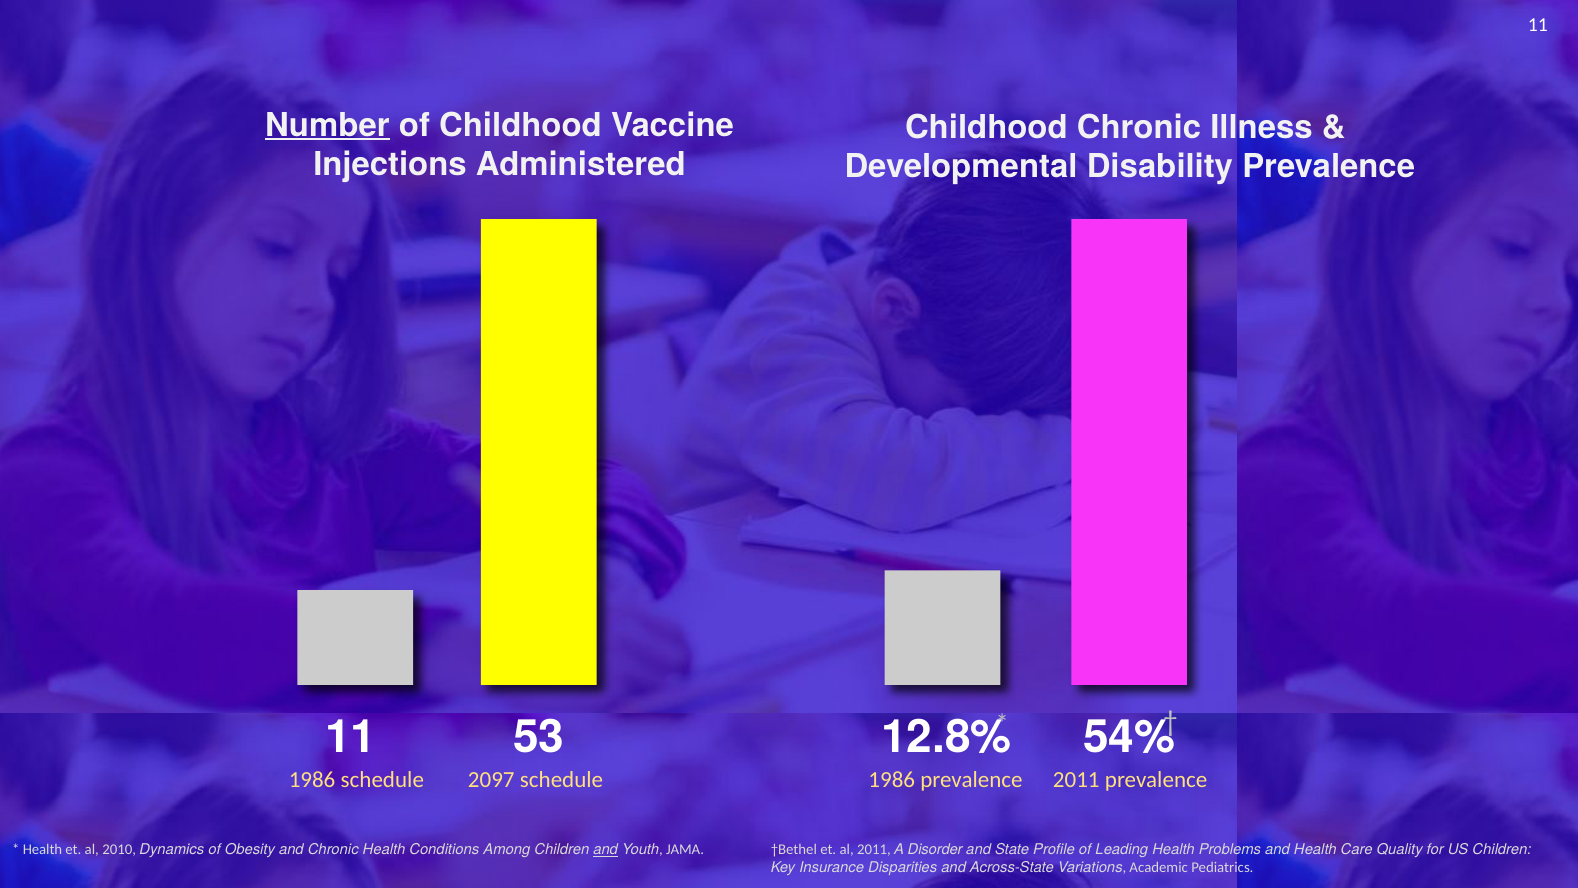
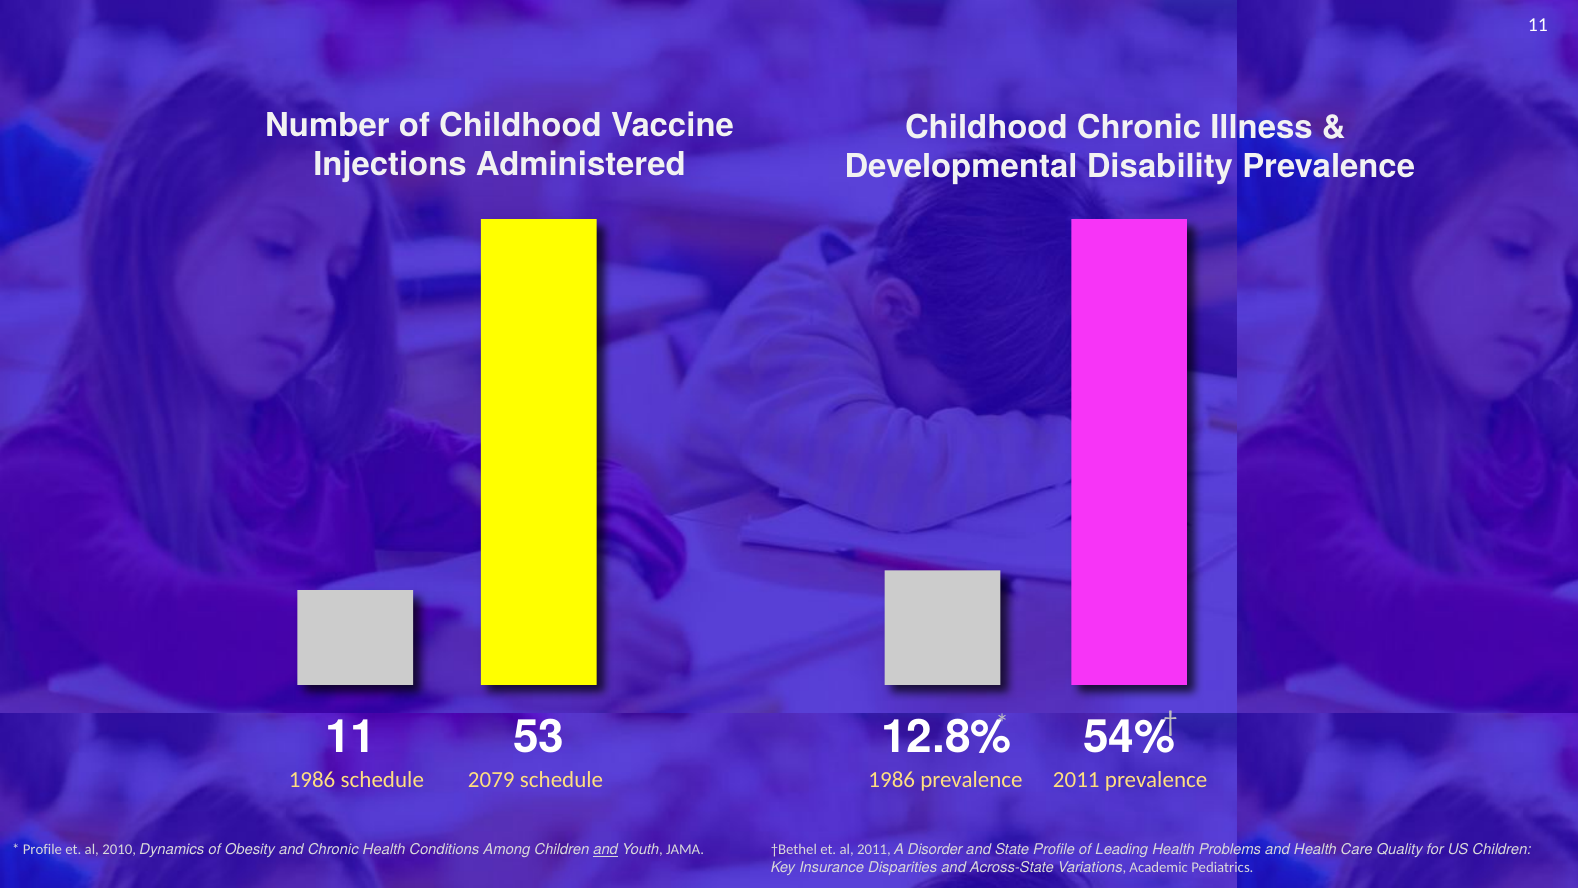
Number underline: present -> none (327, 125)
2097: 2097 -> 2079 (491, 779)
Health: Health -> Profile (42, 849)
